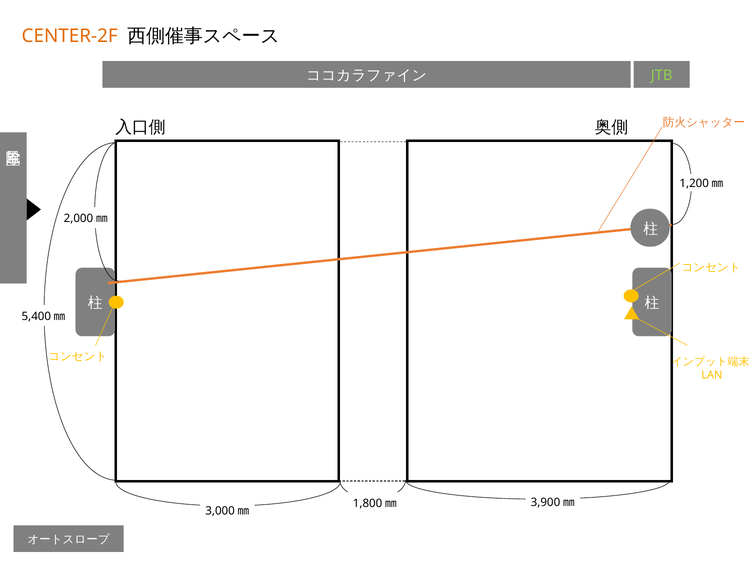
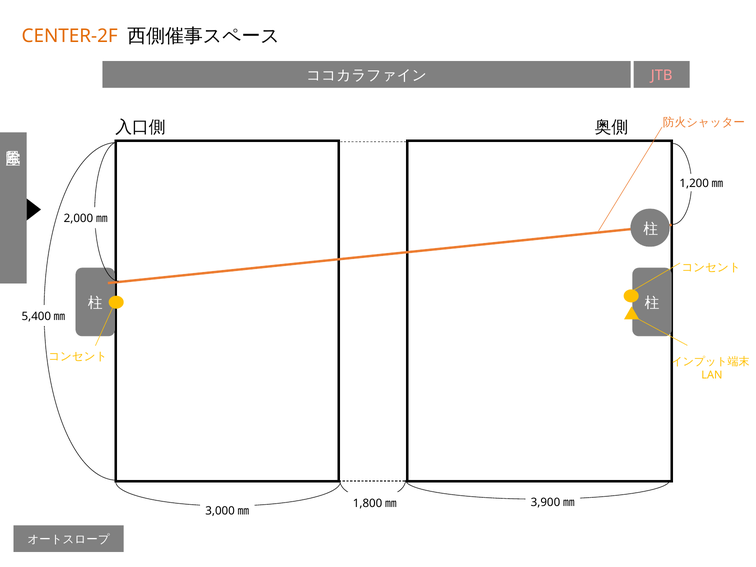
JTB colour: light green -> pink (662, 75)
